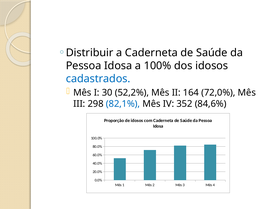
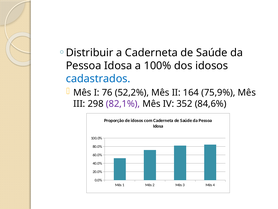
30: 30 -> 76 (107, 92)
72,0%: 72,0% -> 75,9% (218, 92)
82,1% colour: blue -> purple (123, 104)
